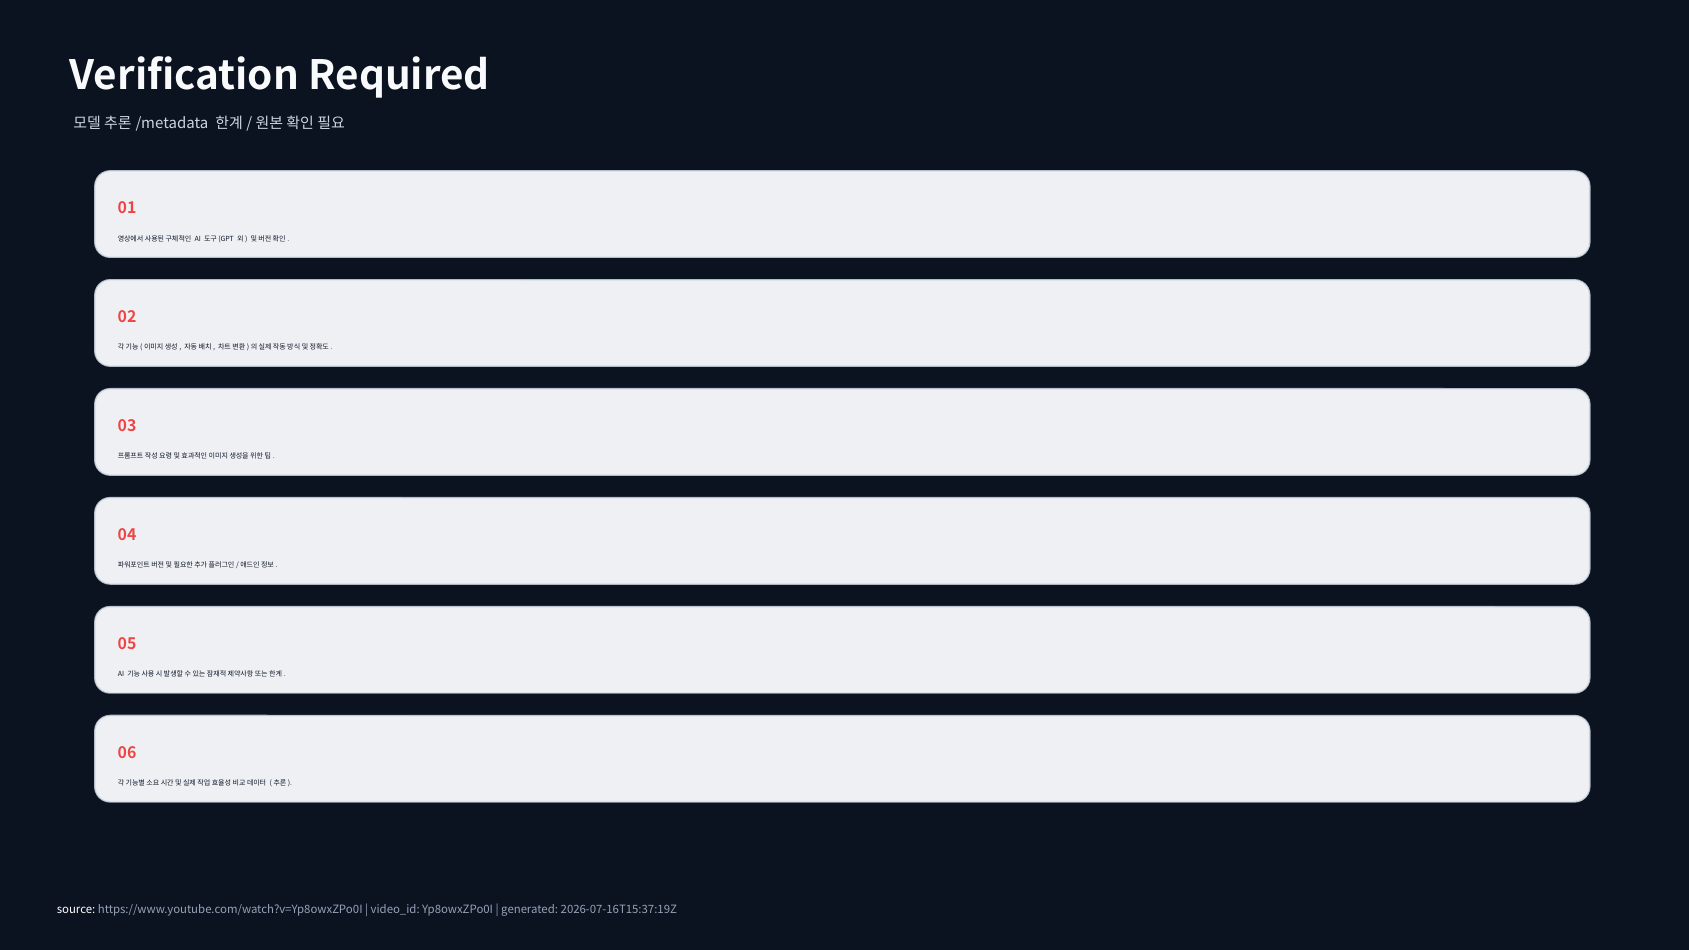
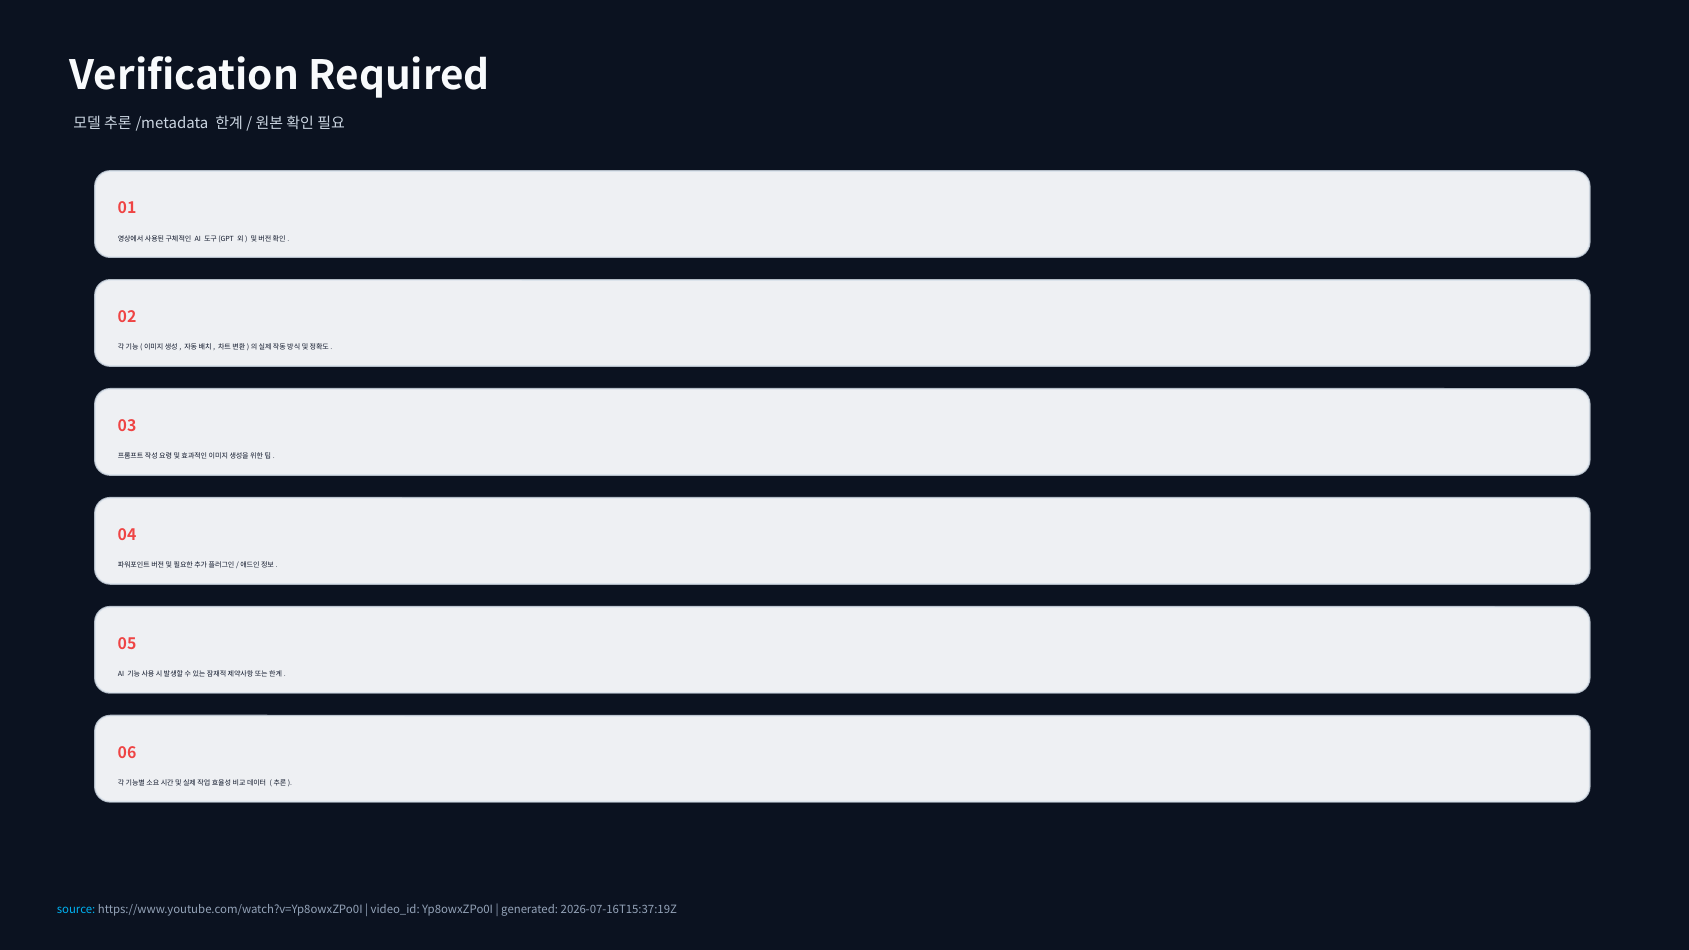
source colour: white -> light blue (76, 910)
